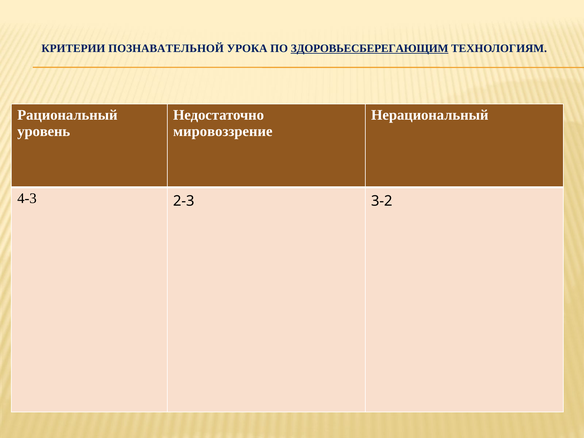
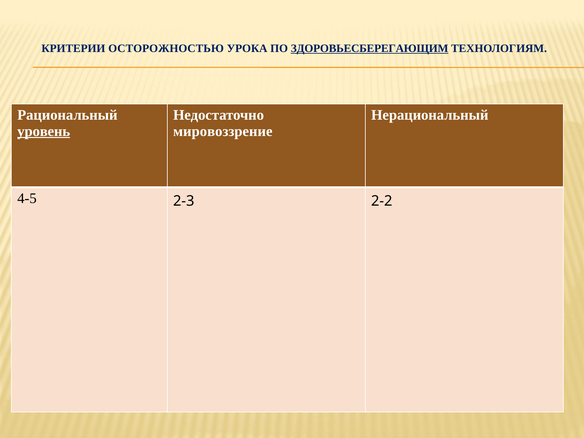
ПОЗНАВАТЕЛЬНОЙ: ПОЗНАВАТЕЛЬНОЙ -> ОСТОРОЖНОСТЬЮ (166, 49)
уровень underline: none -> present (44, 131)
4-3: 4-3 -> 4-5 (27, 198)
3-2: 3-2 -> 2-2 (382, 201)
